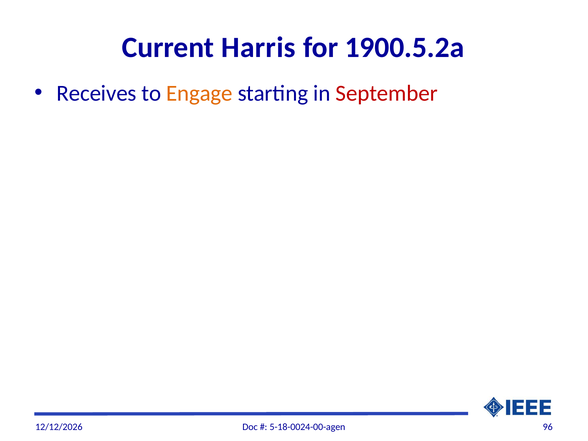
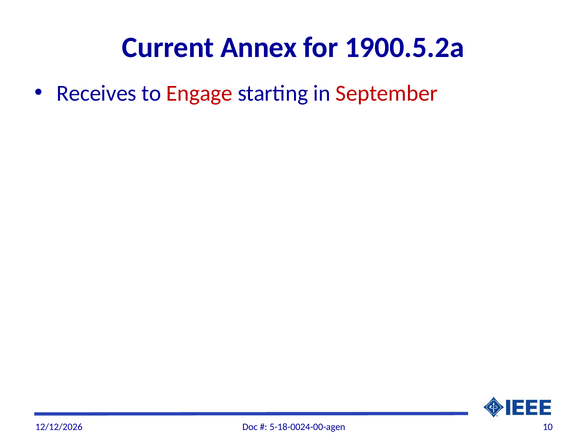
Harris: Harris -> Annex (259, 47)
Engage colour: orange -> red (199, 93)
96: 96 -> 10 (548, 427)
